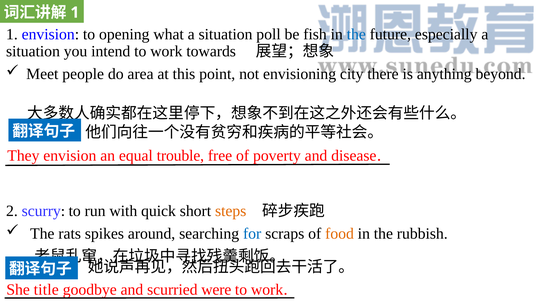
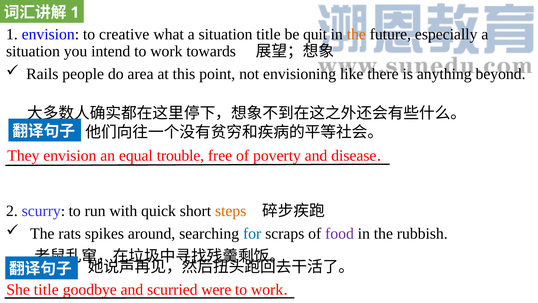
opening: opening -> creative (124, 34)
situation poll: poll -> title (269, 34)
fish: fish -> quit (315, 34)
the colour: blue -> orange (356, 34)
Meet: Meet -> Rails (42, 74)
city: city -> like (352, 74)
food colour: orange -> purple (339, 233)
